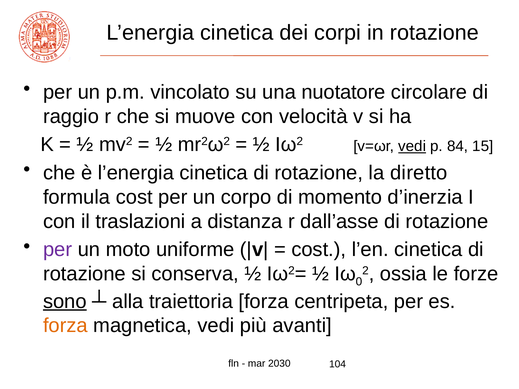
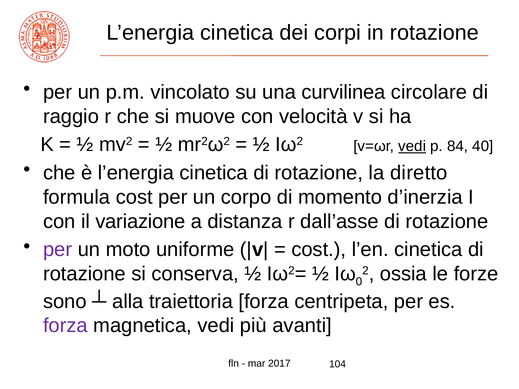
nuotatore: nuotatore -> curvilinea (343, 92)
15: 15 -> 40 (483, 146)
traslazioni: traslazioni -> variazione (140, 222)
sono underline: present -> none (65, 302)
forza colour: orange -> purple (65, 326)
2030: 2030 -> 2017 (279, 364)
